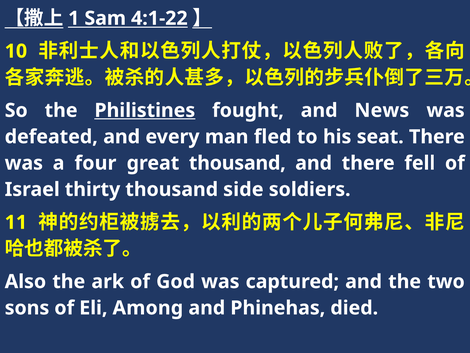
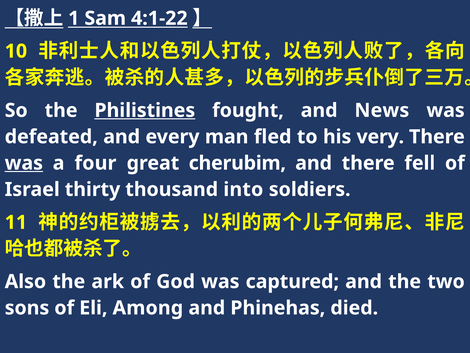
seat: seat -> very (380, 137)
was underline: none -> present (24, 163)
great thousand: thousand -> cherubim (237, 163)
side: side -> into (243, 189)
